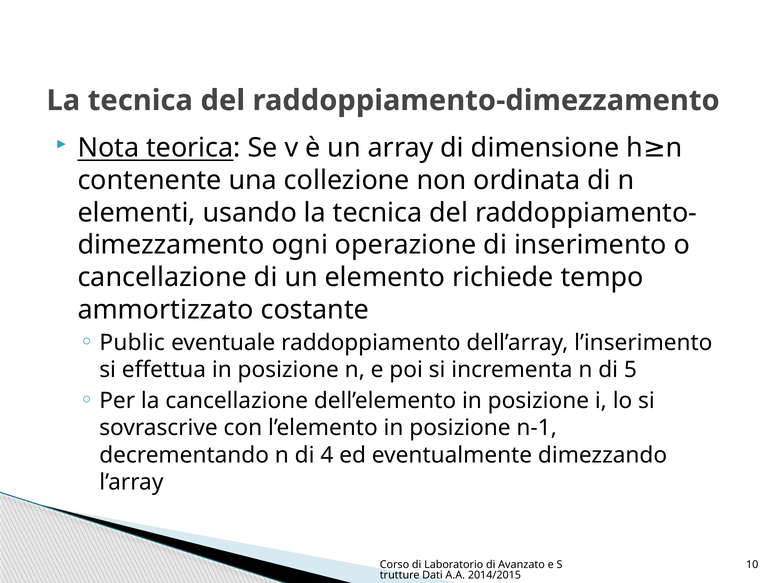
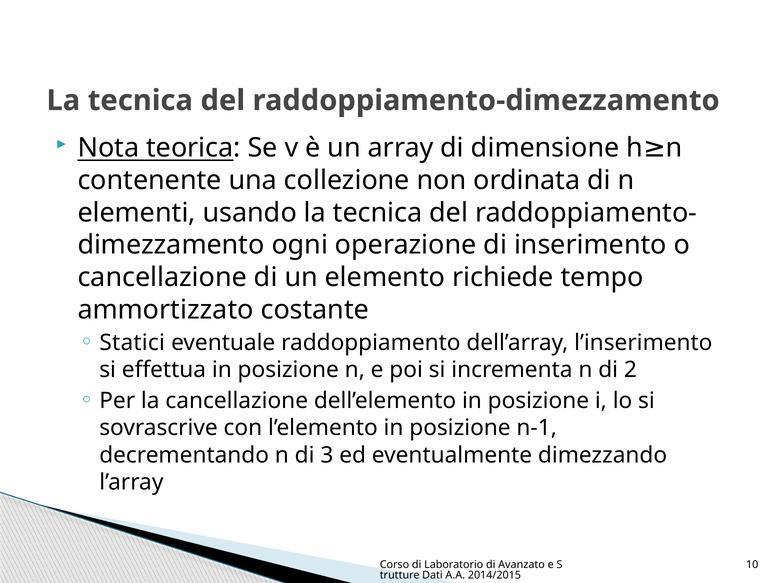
Public: Public -> Statici (132, 343)
5: 5 -> 2 (630, 370)
4: 4 -> 3 (327, 455)
